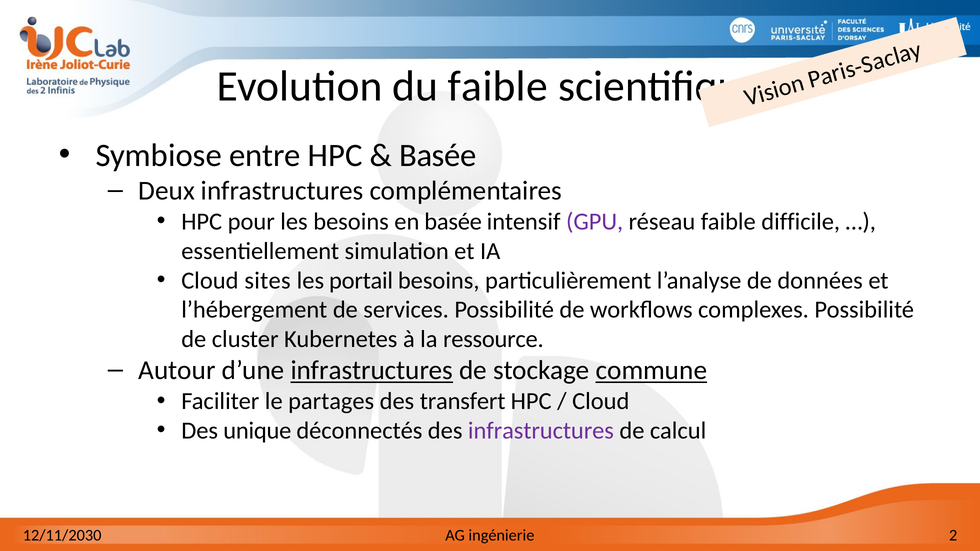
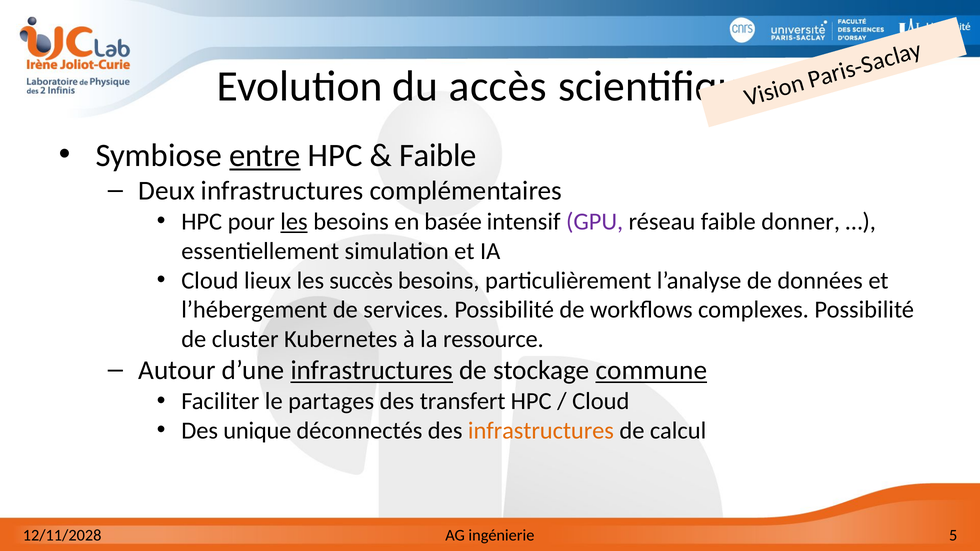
du faible: faible -> accès (498, 87)
entre underline: none -> present (265, 155)
Basée: Basée -> Faible (438, 155)
les underline: none -> present (294, 222)
difficile: difficile -> donner (801, 222)
sites: sites -> lieux (268, 281)
portail: portail -> succès (361, 281)
infrastructures colour: purple -> orange (541, 431)
12/11/2030: 12/11/2030 -> 12/11/2028 (62, 536)
2: 2 -> 5 (953, 536)
